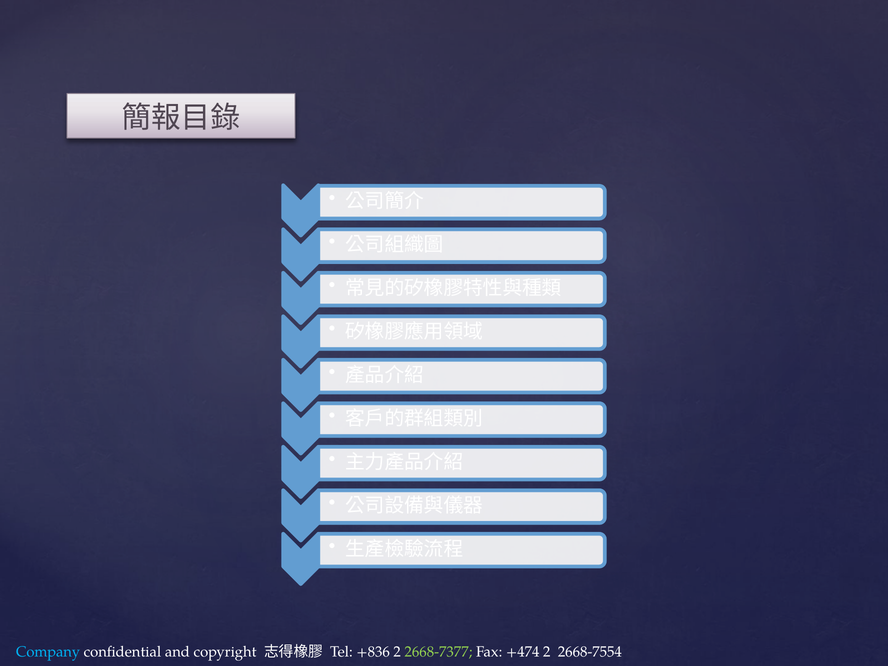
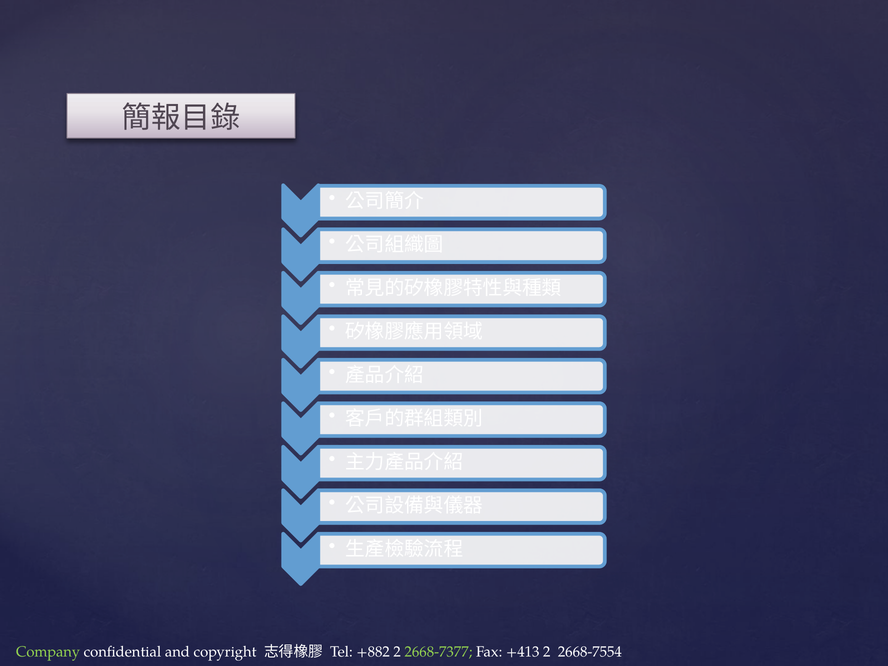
Company colour: light blue -> light green (48, 652)
+836: +836 -> +882 (373, 652)
+474: +474 -> +413 (523, 652)
